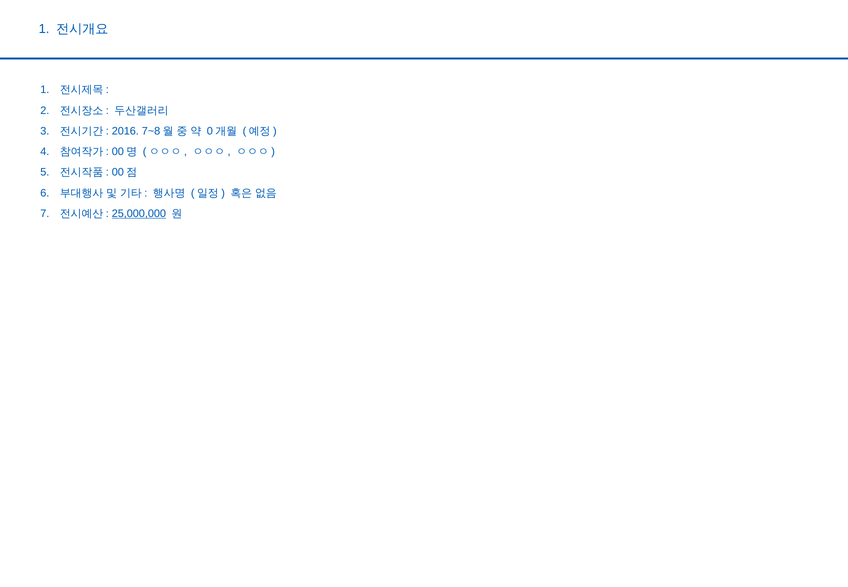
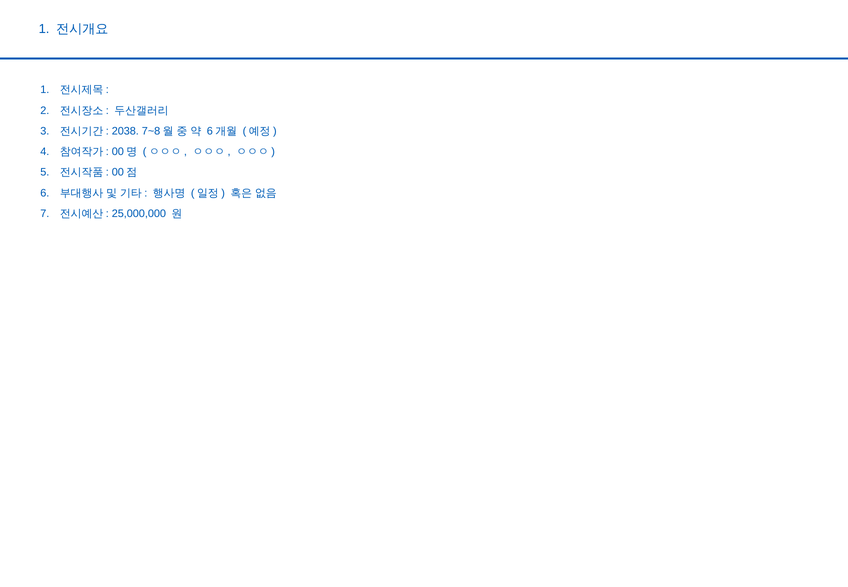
2016: 2016 -> 2038 (125, 131)
0: 0 -> 6 (210, 131)
25,000,000 underline: present -> none (139, 214)
